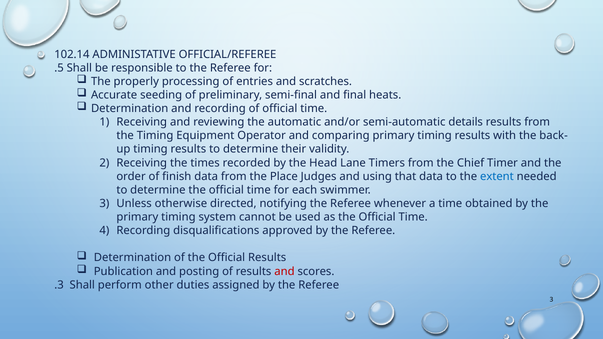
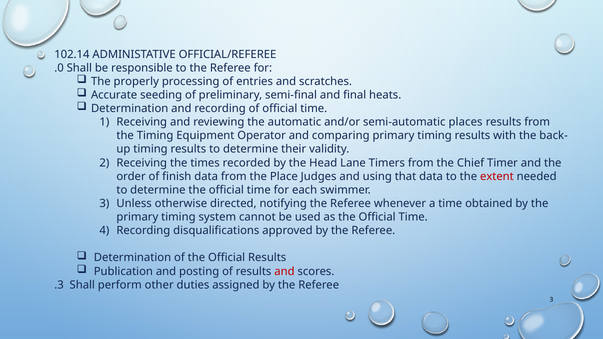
.5: .5 -> .0 (59, 68)
details: details -> places (466, 122)
extent colour: blue -> red (497, 176)
